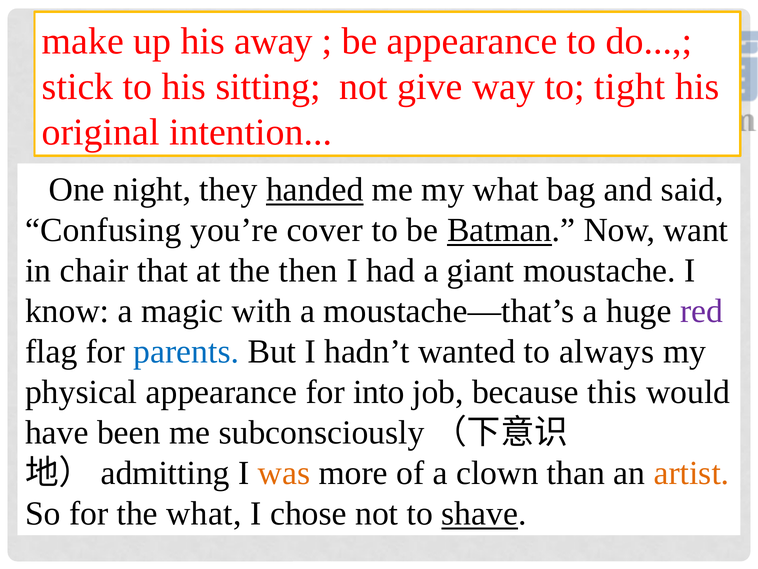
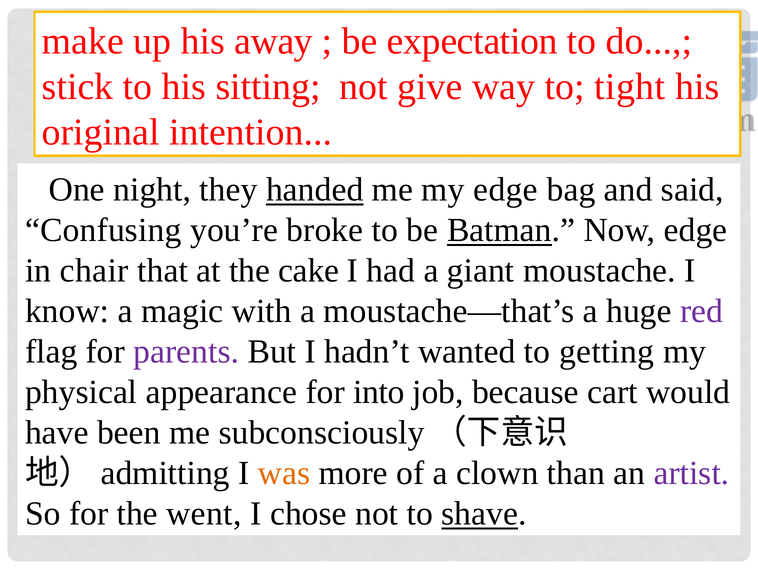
be appearance: appearance -> expectation (472, 41)
my what: what -> edge (506, 190)
cover: cover -> broke (325, 230)
Now want: want -> edge (696, 230)
then: then -> cake (309, 271)
parents colour: blue -> purple (186, 351)
always: always -> getting (607, 351)
this: this -> cart (612, 392)
artist colour: orange -> purple (691, 473)
the what: what -> went (204, 513)
